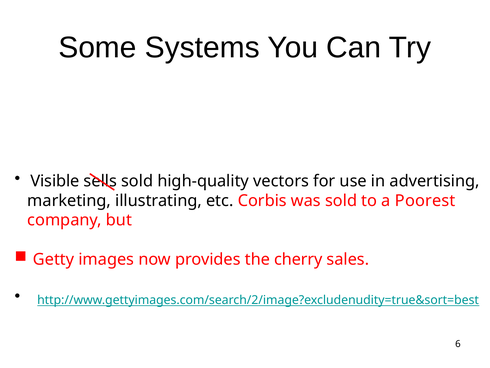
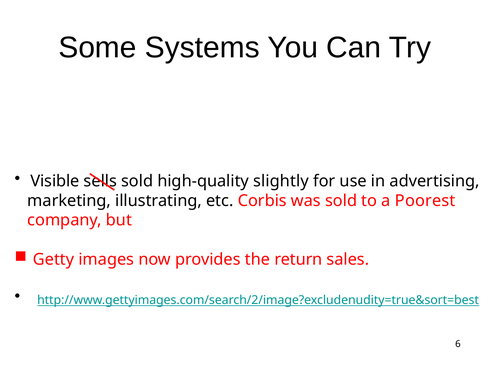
vectors: vectors -> slightly (281, 181)
cherry: cherry -> return (298, 259)
